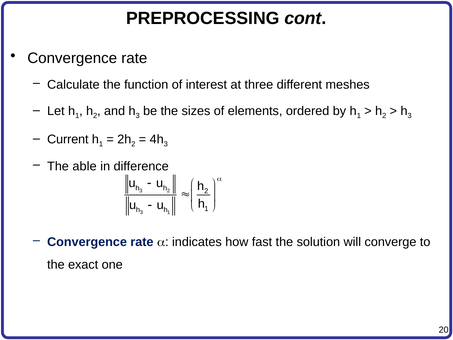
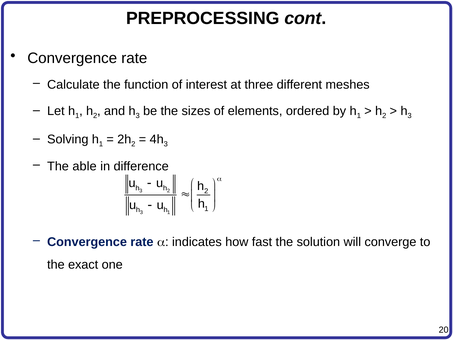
Current: Current -> Solving (68, 139)
